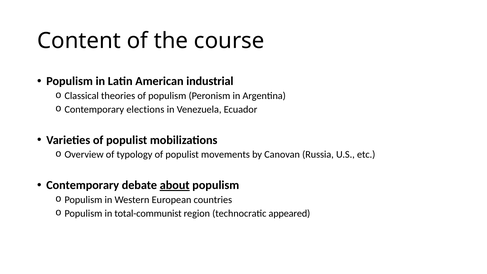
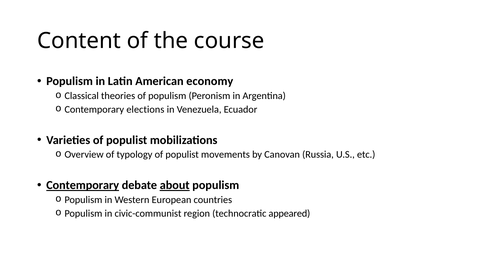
industrial: industrial -> economy (210, 81)
Contemporary underline: none -> present (83, 185)
total-communist: total-communist -> civic-communist (148, 213)
